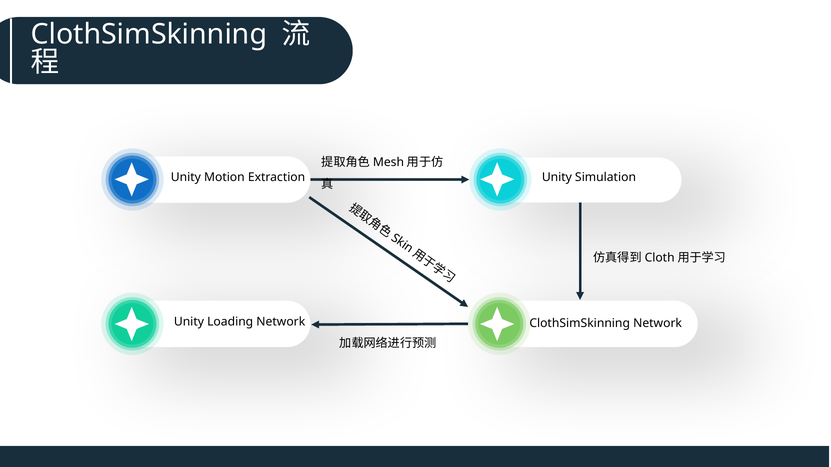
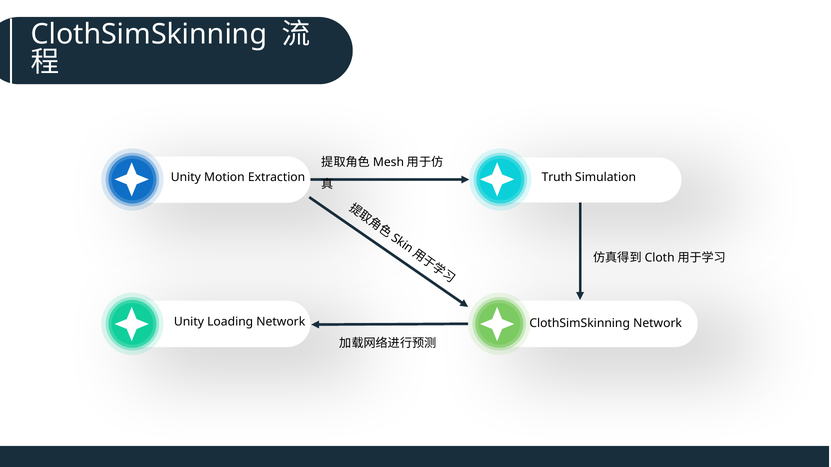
Extraction Unity: Unity -> Truth (557, 178)
